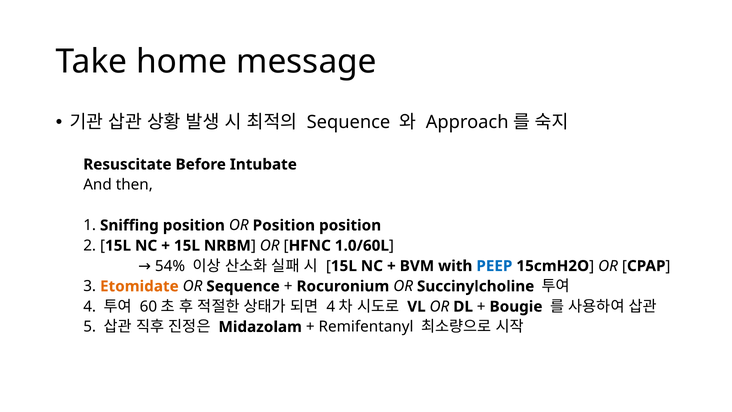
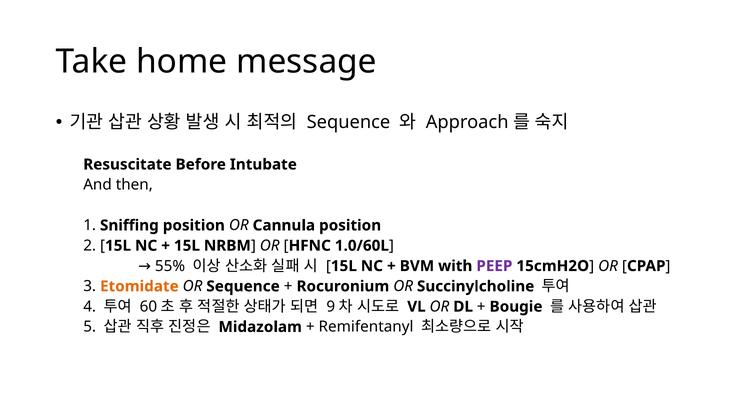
OR Position: Position -> Cannula (284, 225)
54%: 54% -> 55% (170, 266)
PEEP colour: blue -> purple (494, 266)
4: 4 -> 9 (331, 306)
